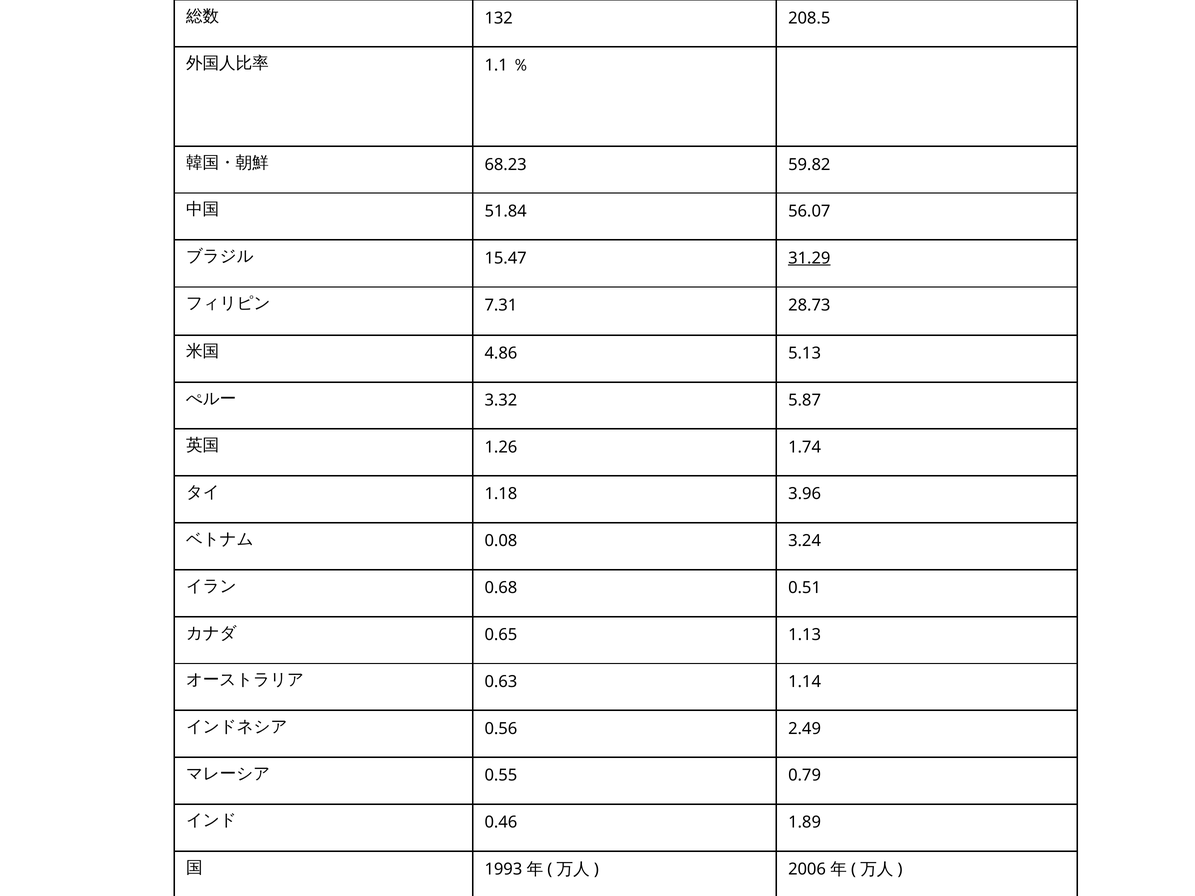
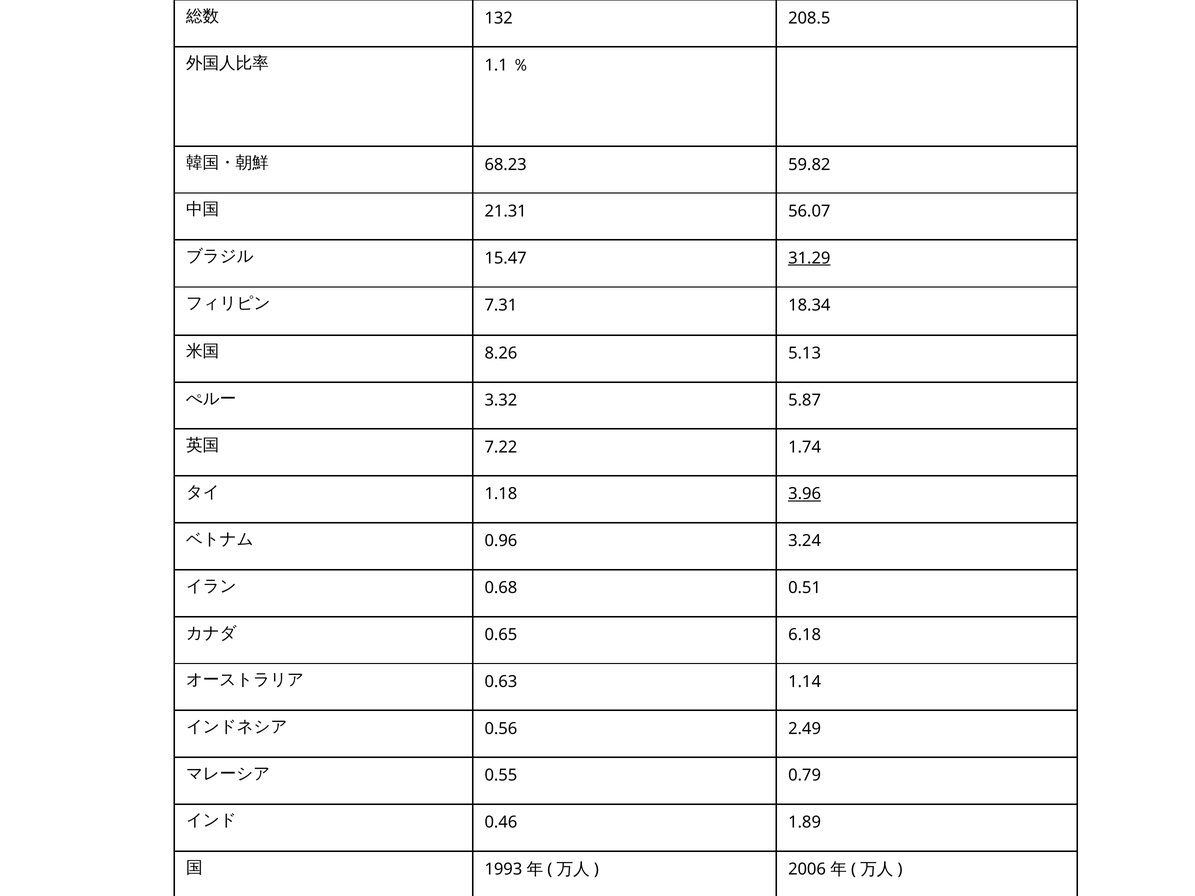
51.84: 51.84 -> 21.31 (506, 211)
28.73: 28.73 -> 18.34 (809, 305)
4.86: 4.86 -> 8.26 (501, 353)
1.26: 1.26 -> 7.22 (501, 447)
3.96 underline: none -> present (805, 494)
0.08: 0.08 -> 0.96 (501, 541)
1.13: 1.13 -> 6.18 (805, 635)
